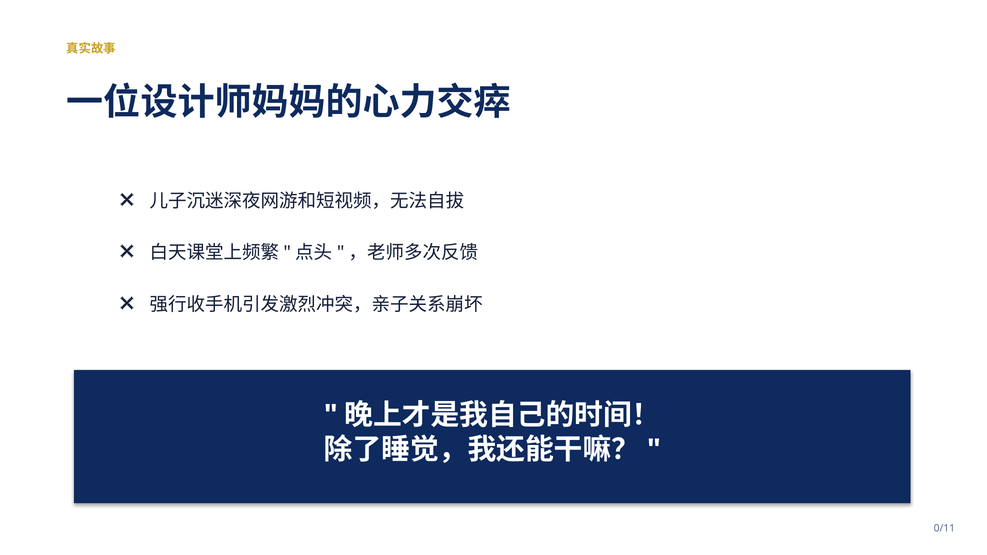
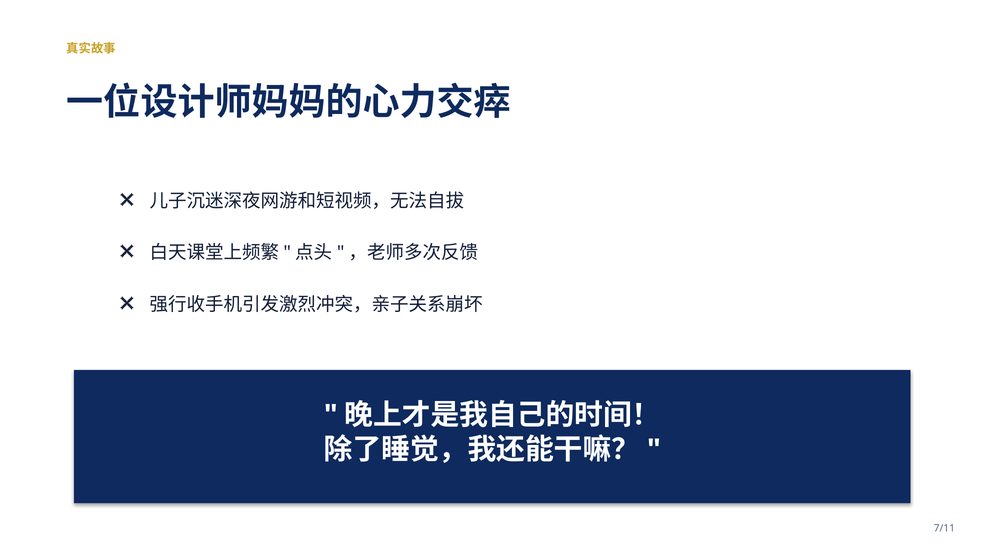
0/11: 0/11 -> 7/11 (944, 529)
